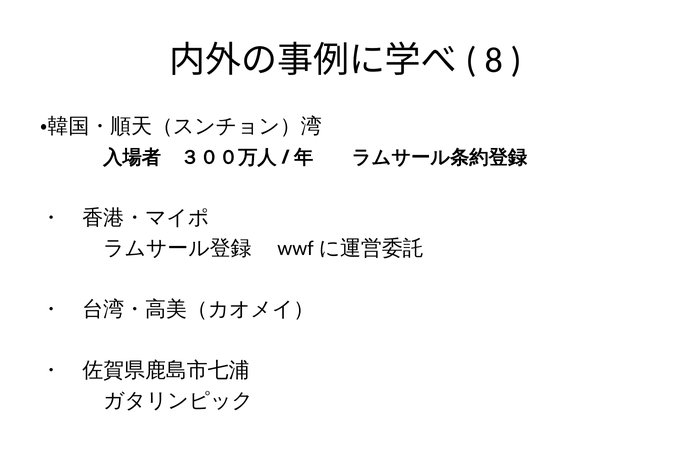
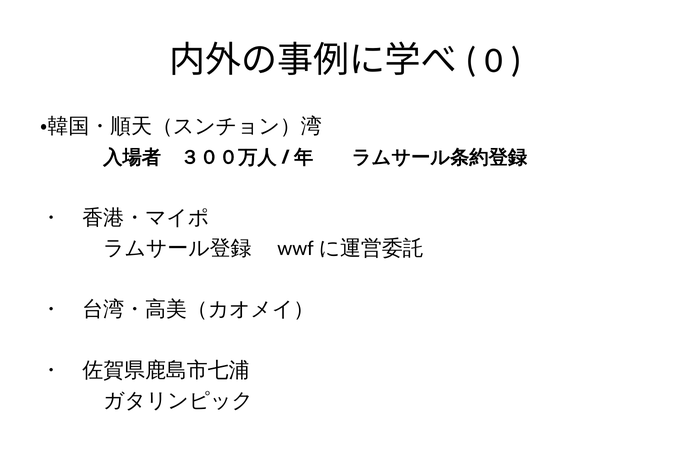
8: 8 -> 0 (494, 60)
